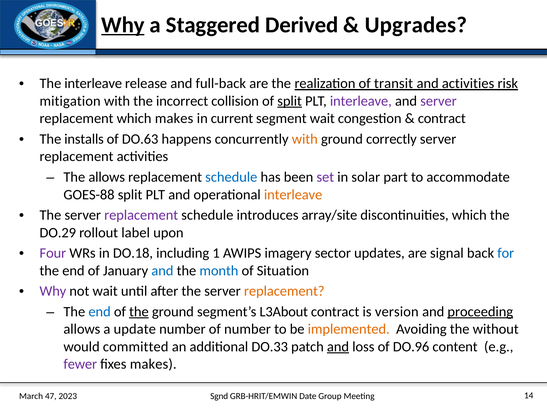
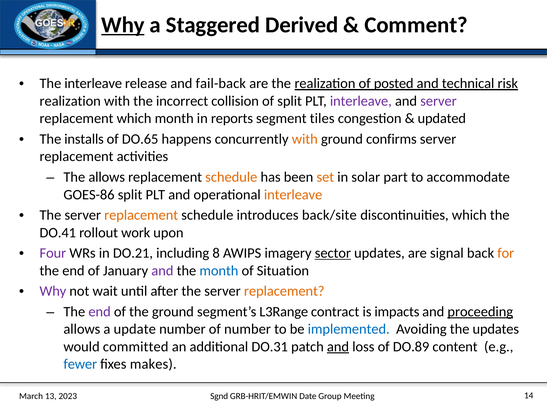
Upgrades: Upgrades -> Comment (416, 25)
full-back: full-back -> fail-back (221, 84)
transit: transit -> posted (394, 84)
and activities: activities -> technical (468, 84)
mitigation: mitigation -> realization (70, 101)
split underline: present -> none (290, 101)
which makes: makes -> month (174, 119)
current: current -> reports (232, 119)
segment wait: wait -> tiles (322, 119)
contract: contract -> updated (442, 119)
DO.63: DO.63 -> DO.65 (140, 139)
correctly: correctly -> confirms (391, 139)
schedule colour: blue -> orange (231, 177)
set colour: purple -> orange (325, 177)
GOES-88: GOES-88 -> GOES-86 (89, 195)
replacement colour: purple -> orange (141, 215)
array/site: array/site -> back/site (329, 215)
DO.29: DO.29 -> DO.41 (58, 233)
label: label -> work (136, 233)
DO.18: DO.18 -> DO.21 (133, 253)
1: 1 -> 8 (216, 253)
sector underline: none -> present (333, 253)
for colour: blue -> orange (506, 253)
and colour: blue -> purple (162, 271)
end colour: blue -> purple (100, 312)
the underline: present -> none (139, 312)
L3About: L3About -> L3Range (284, 312)
version: version -> impacts (397, 312)
implemented colour: orange -> blue (349, 329)
the without: without -> updates (496, 329)
DO.33: DO.33 -> DO.31 (270, 347)
DO.96: DO.96 -> DO.89 (411, 347)
fewer colour: purple -> blue (80, 364)
47: 47 -> 13 (51, 397)
